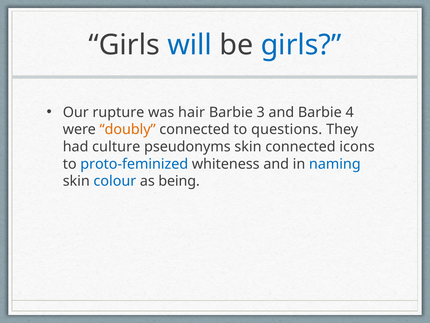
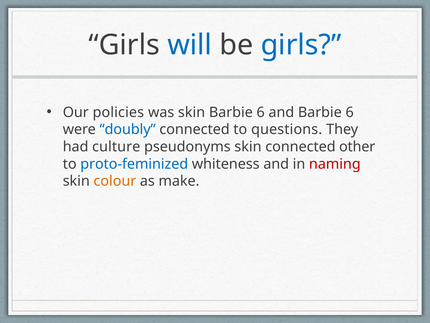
rupture: rupture -> policies (118, 112)
was hair: hair -> skin (192, 112)
3: 3 -> 6 (261, 112)
and Barbie 4: 4 -> 6 (350, 112)
doubly colour: orange -> blue (128, 129)
icons: icons -> other (357, 146)
naming colour: blue -> red (335, 164)
colour colour: blue -> orange (115, 181)
being: being -> make (179, 181)
